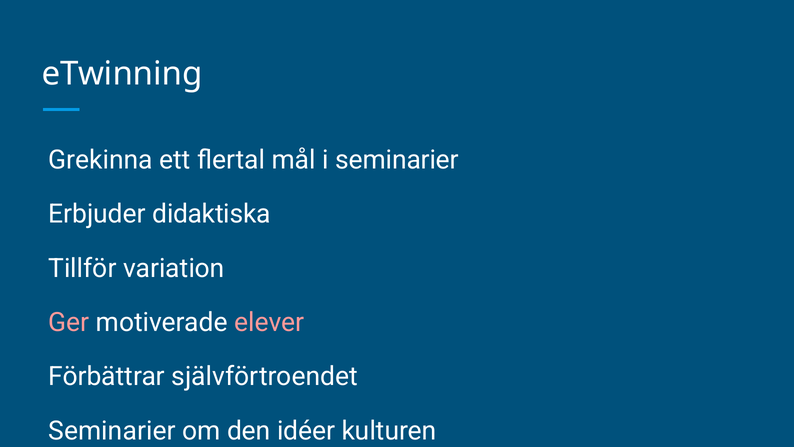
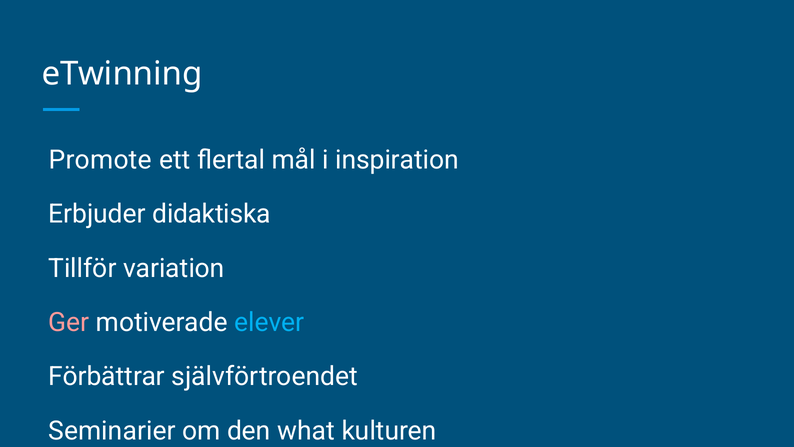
Grekinna: Grekinna -> Promote (100, 160)
i seminarier: seminarier -> inspiration (397, 160)
elever colour: pink -> light blue (269, 322)
idéer: idéer -> what (306, 430)
